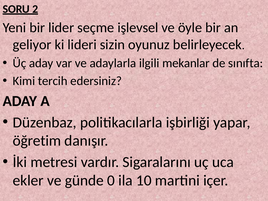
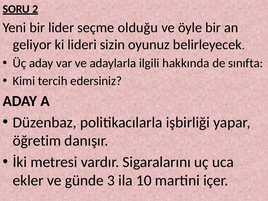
işlevsel: işlevsel -> olduğu (138, 28)
mekanlar: mekanlar -> hakkında (186, 63)
0: 0 -> 3 (111, 180)
